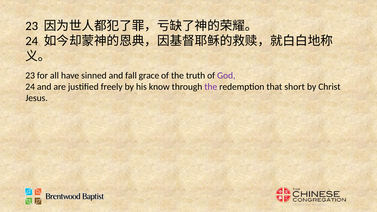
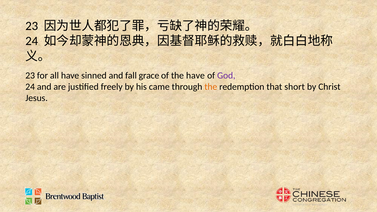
the truth: truth -> have (195, 75)
know: know -> came (159, 87)
the colour: purple -> orange (211, 87)
